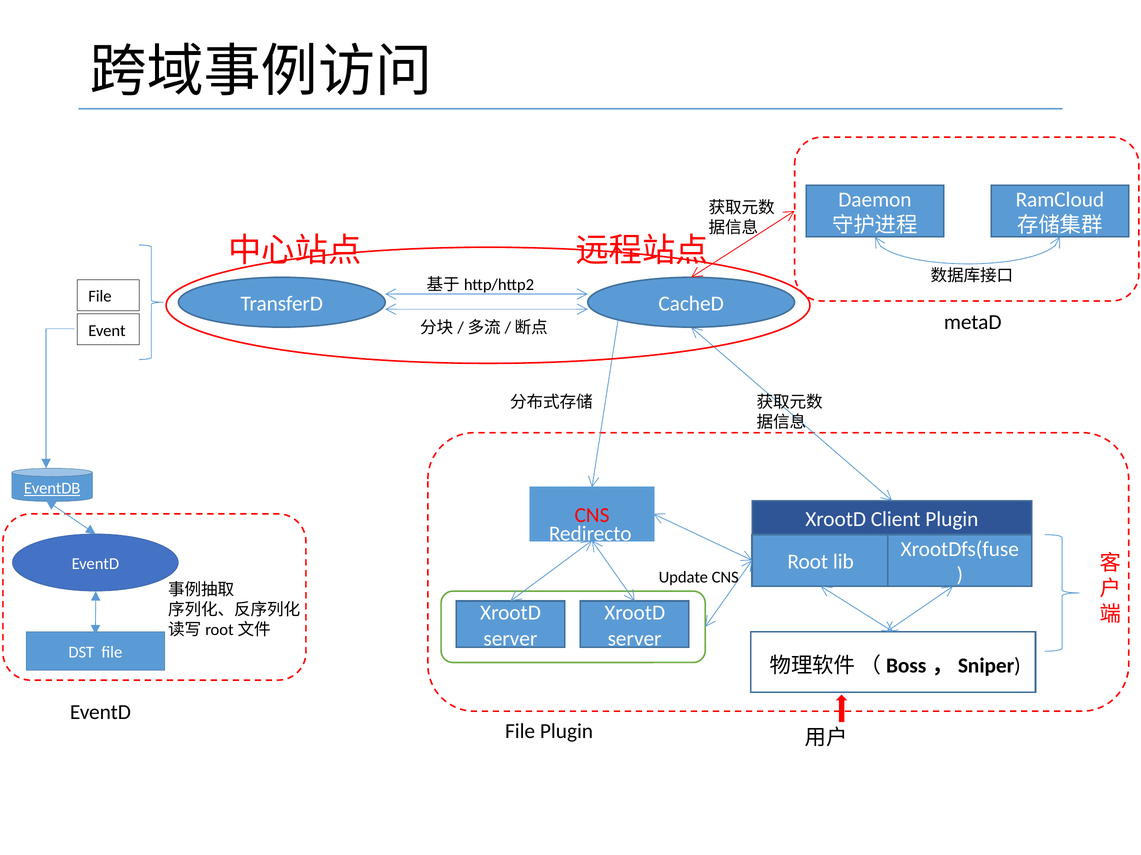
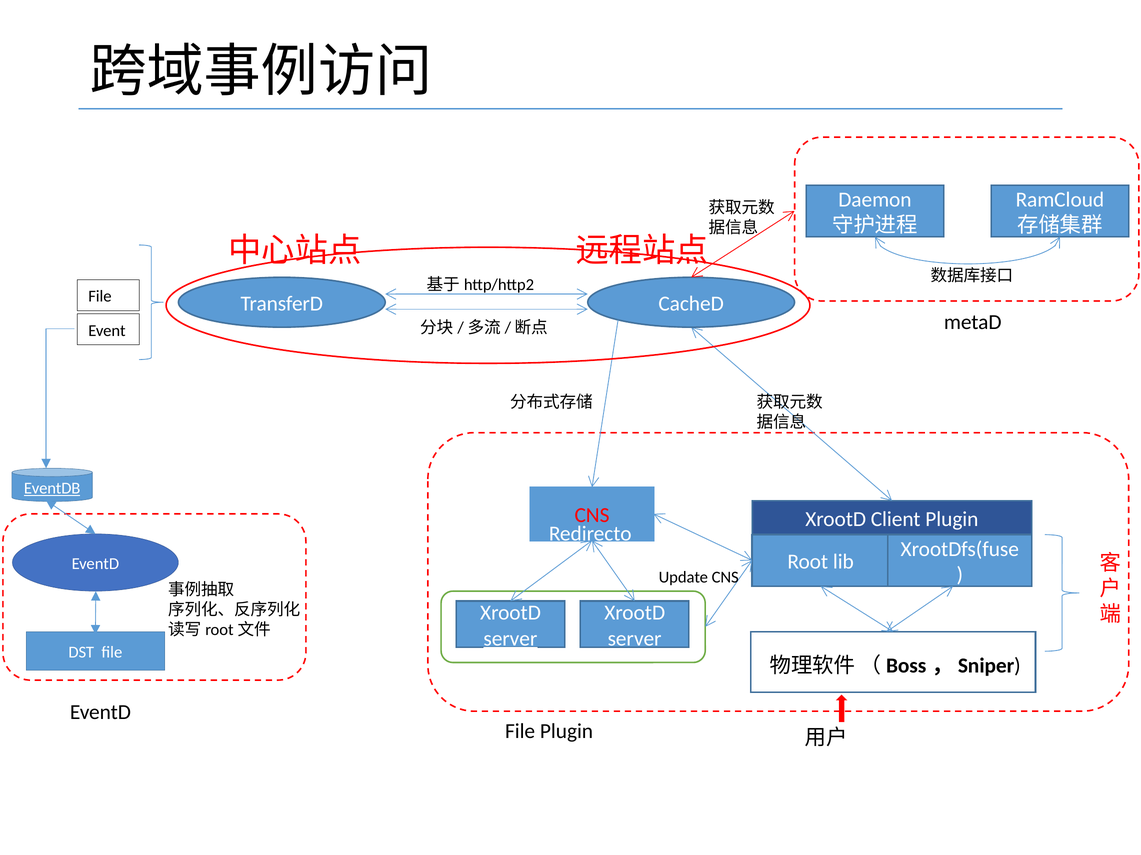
server underline: none -> present (510, 639)
